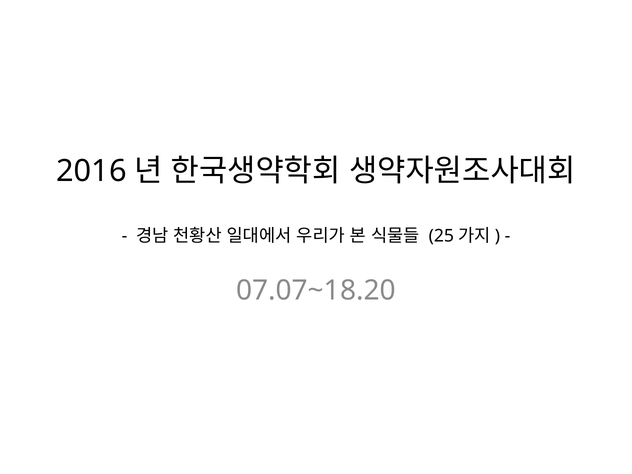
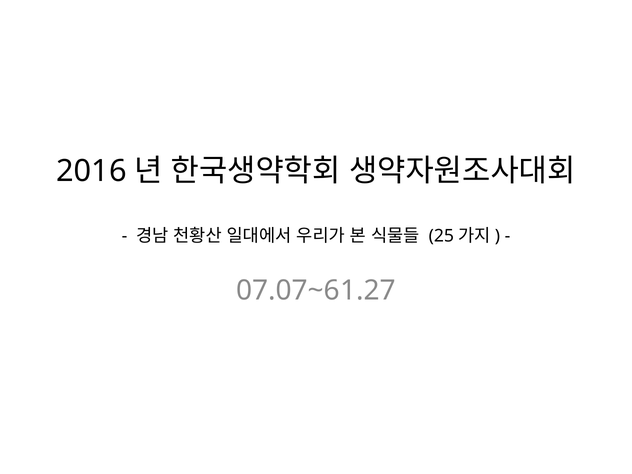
07.07~18.20: 07.07~18.20 -> 07.07~61.27 (316, 291)
